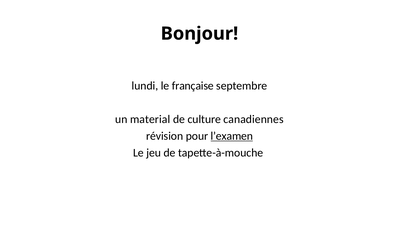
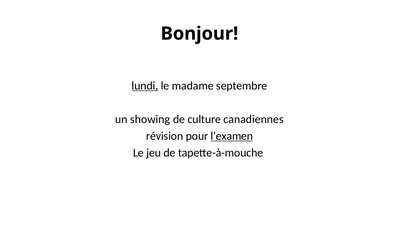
lundi underline: none -> present (145, 86)
française: française -> madame (193, 86)
material: material -> showing (150, 119)
